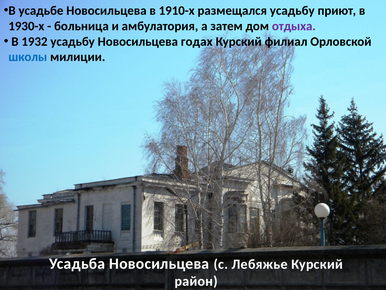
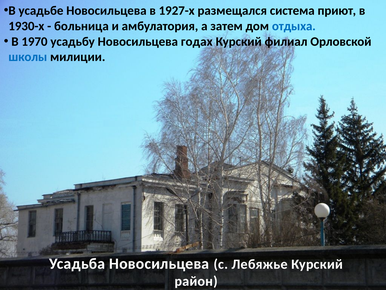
1910-х: 1910-х -> 1927-х (177, 11)
размещался усадьбу: усадьбу -> система (292, 11)
отдыха colour: purple -> blue (294, 26)
1932: 1932 -> 1970 (34, 41)
